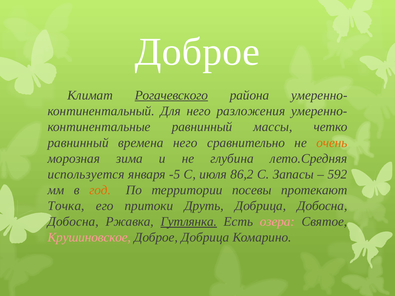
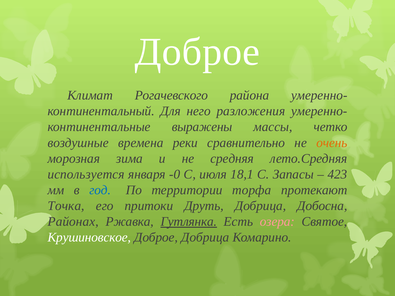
Рогачевского underline: present -> none (171, 95)
равнинный: равнинный -> выражены (202, 127)
равнинный: равнинный -> воздушные (78, 143)
времена него: него -> реки (185, 143)
глубина: глубина -> средняя (232, 159)
-5: -5 -> -0 (175, 174)
86,2: 86,2 -> 18,1 (242, 174)
592: 592 -> 423 (337, 174)
год colour: orange -> blue (100, 190)
посевы: посевы -> торфа (252, 190)
Добосна: Добосна -> Районах (73, 222)
Крушиновское colour: pink -> white (89, 238)
